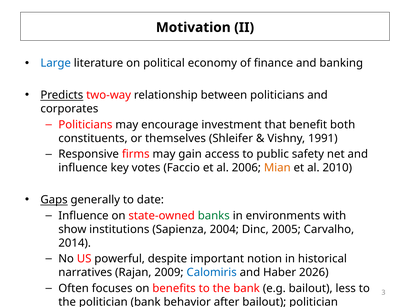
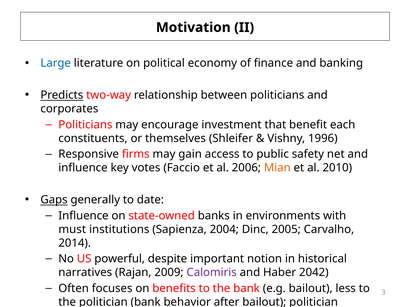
both: both -> each (343, 125)
1991: 1991 -> 1996 (323, 139)
banks colour: green -> black (214, 216)
show: show -> must (72, 230)
Calomiris colour: blue -> purple (212, 273)
2026: 2026 -> 2042 (314, 273)
